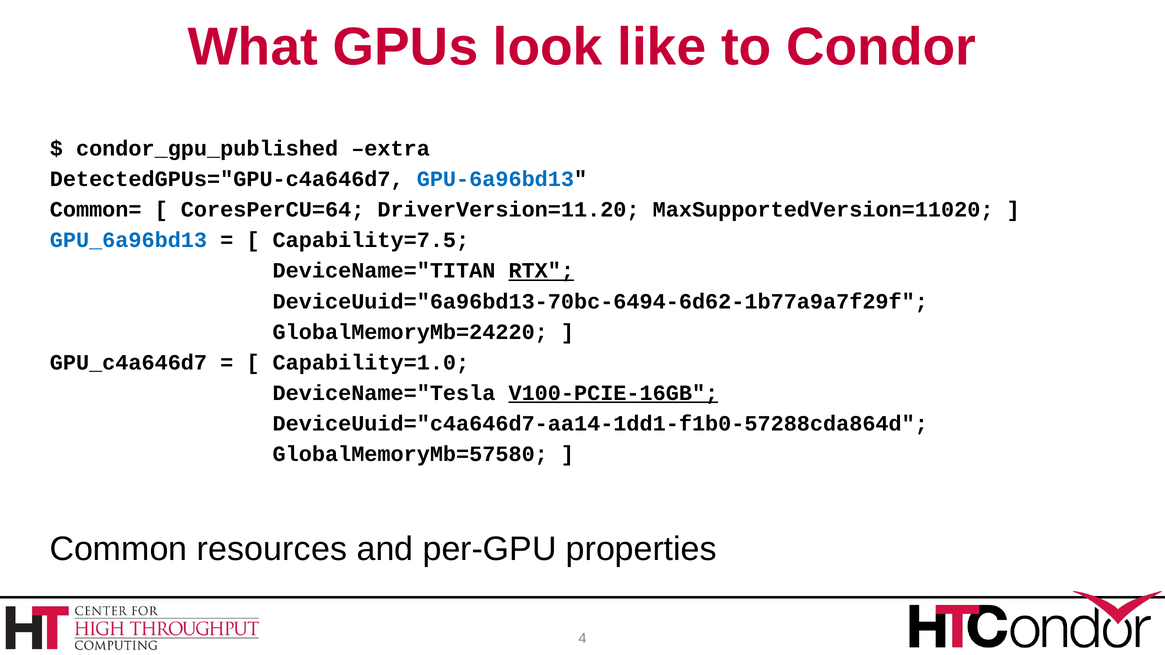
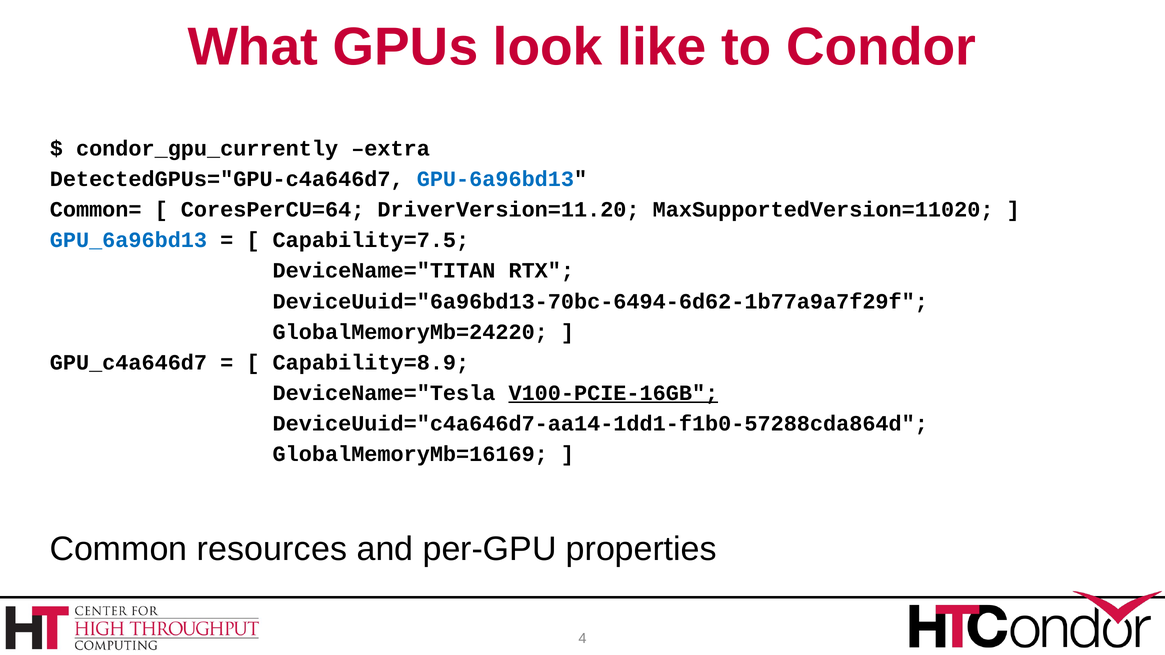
condor_gpu_published: condor_gpu_published -> condor_gpu_currently (207, 149)
RTX underline: present -> none (541, 271)
Capability=1.0: Capability=1.0 -> Capability=8.9 (371, 363)
GlobalMemoryMb=57580: GlobalMemoryMb=57580 -> GlobalMemoryMb=16169 (410, 454)
